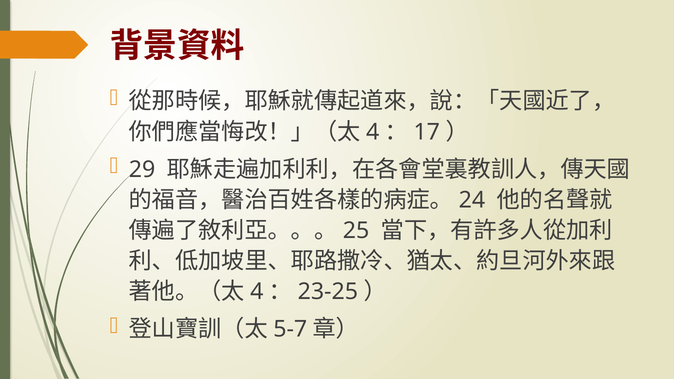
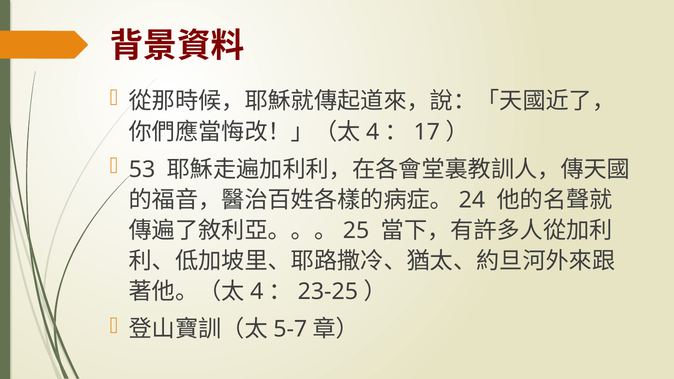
29: 29 -> 53 (142, 170)
